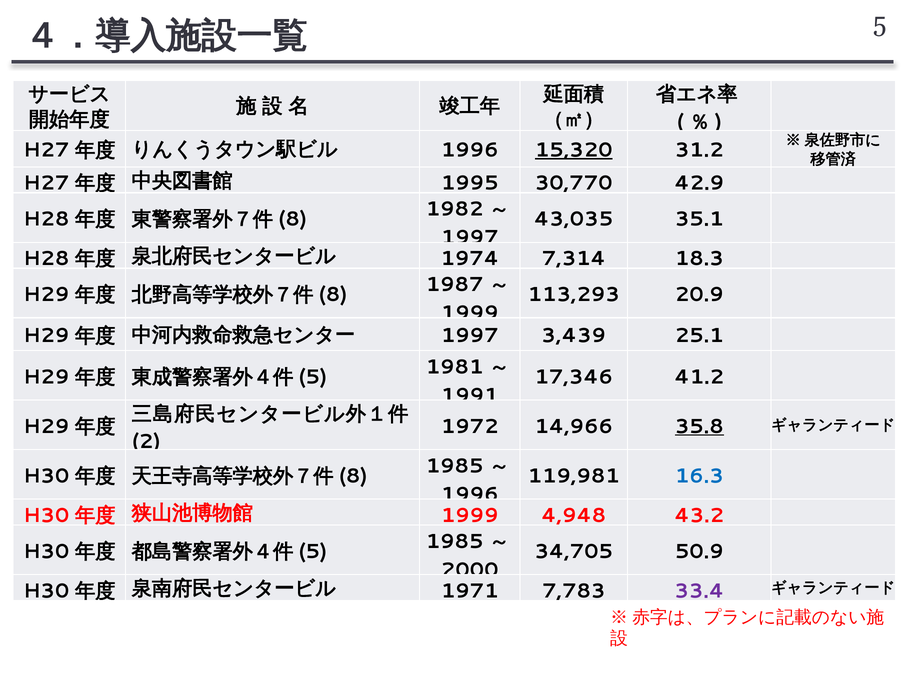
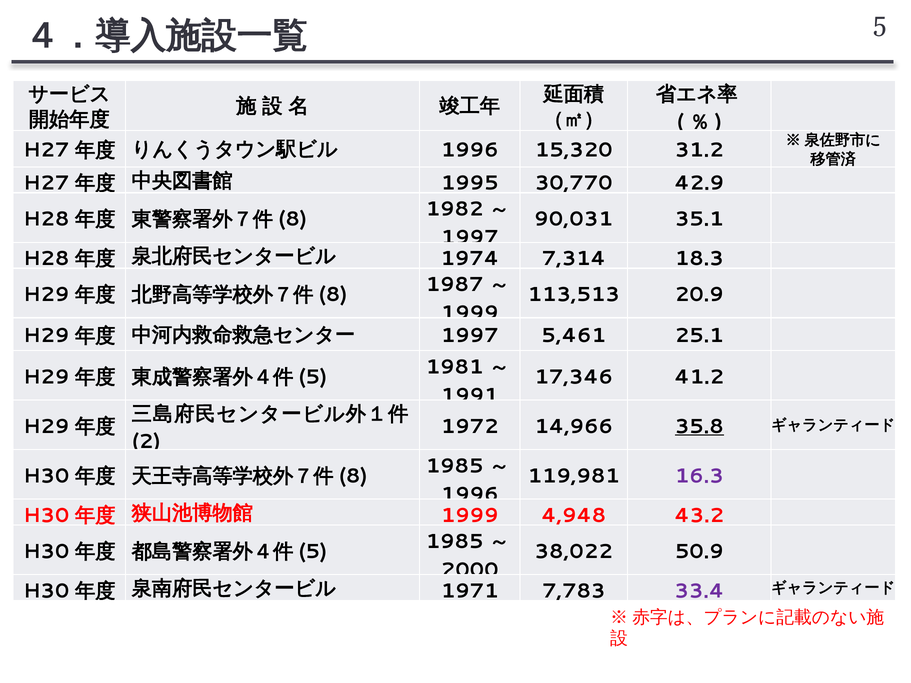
15,320 underline: present -> none (574, 150)
43,035: 43,035 -> 90,031 (574, 219)
113,293: 113,293 -> 113,513 (574, 295)
3,439: 3,439 -> 5,461 (574, 336)
16.3 colour: blue -> purple (699, 476)
34,705: 34,705 -> 38,022 (574, 552)
